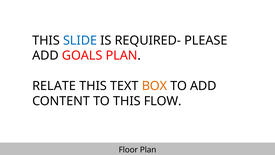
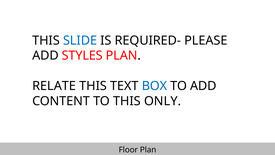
GOALS: GOALS -> STYLES (82, 56)
BOX colour: orange -> blue (154, 86)
FLOW: FLOW -> ONLY (163, 101)
